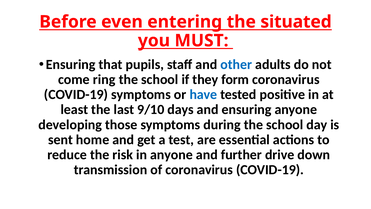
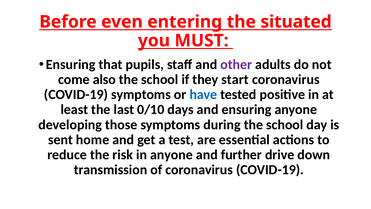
other colour: blue -> purple (236, 64)
ring: ring -> also (104, 79)
form: form -> start (235, 79)
9/10: 9/10 -> 0/10 (151, 109)
